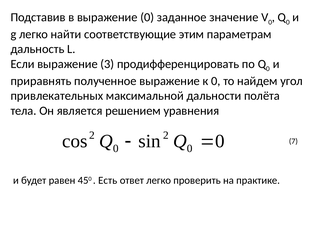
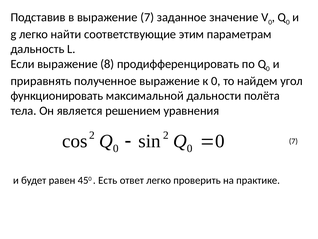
выражение 0: 0 -> 7 (147, 17)
3: 3 -> 8 (107, 64)
привлекательных: привлекательных -> функционировать (57, 96)
